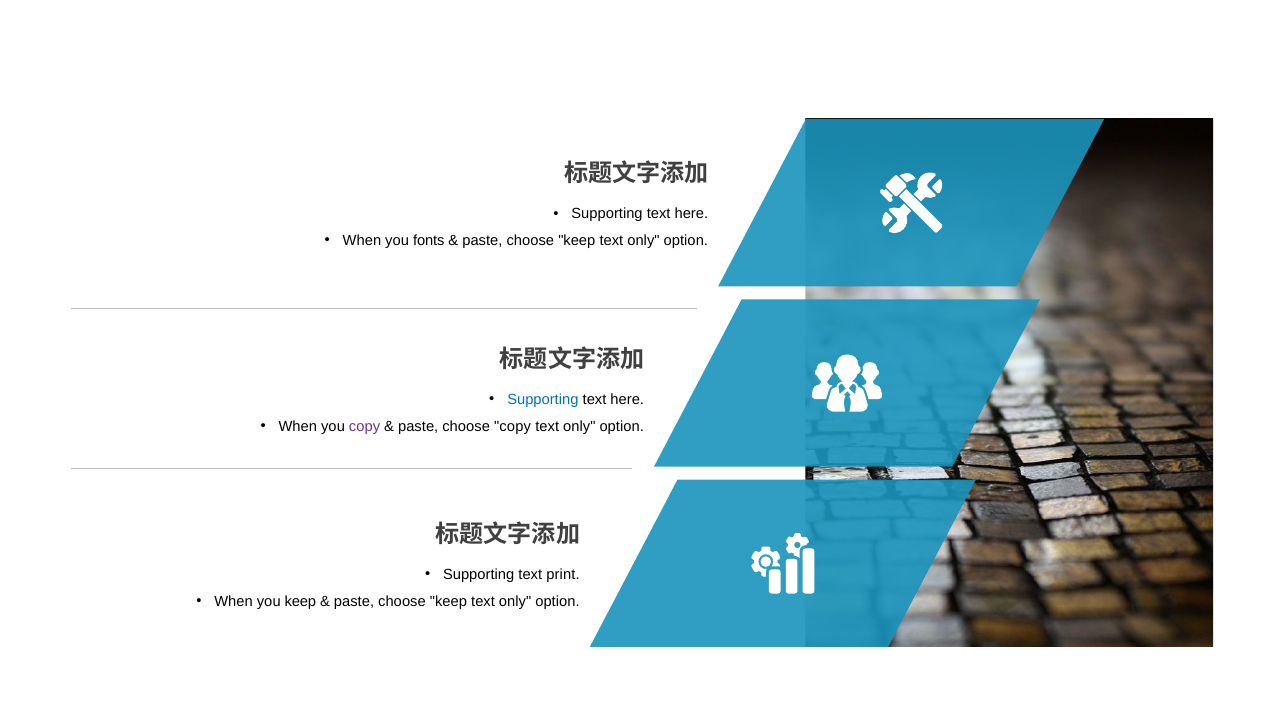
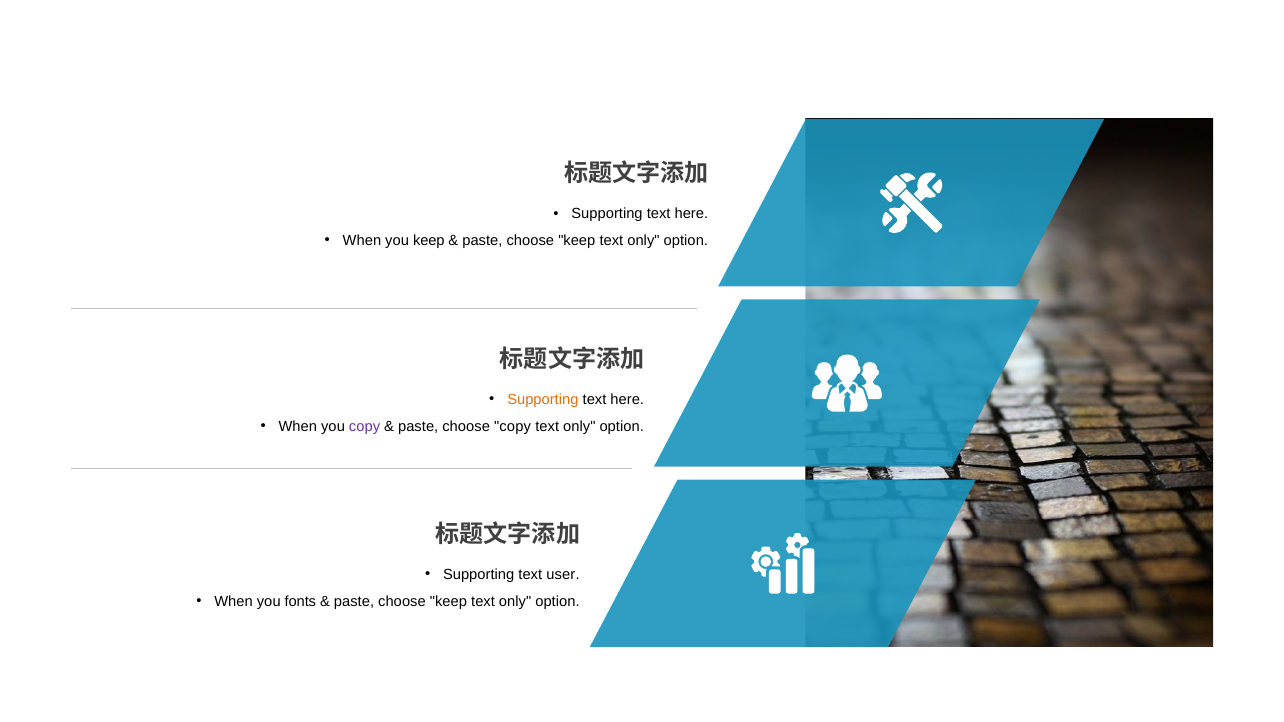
you fonts: fonts -> keep (429, 241)
Supporting colour: blue -> orange (543, 400)
print: print -> user (563, 575)
you keep: keep -> fonts (300, 602)
